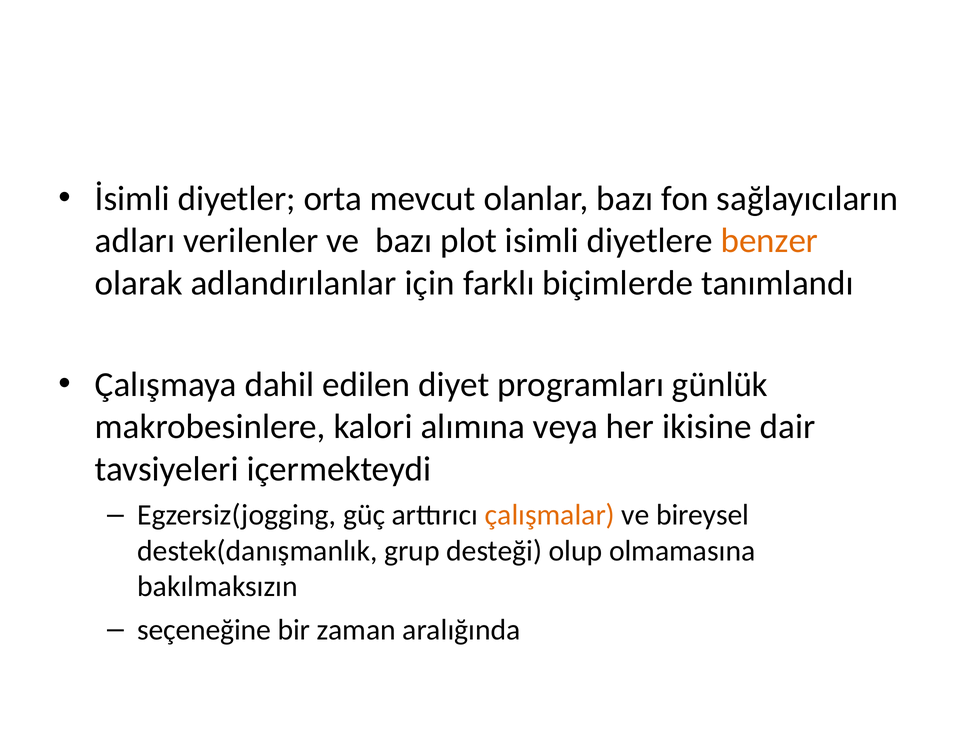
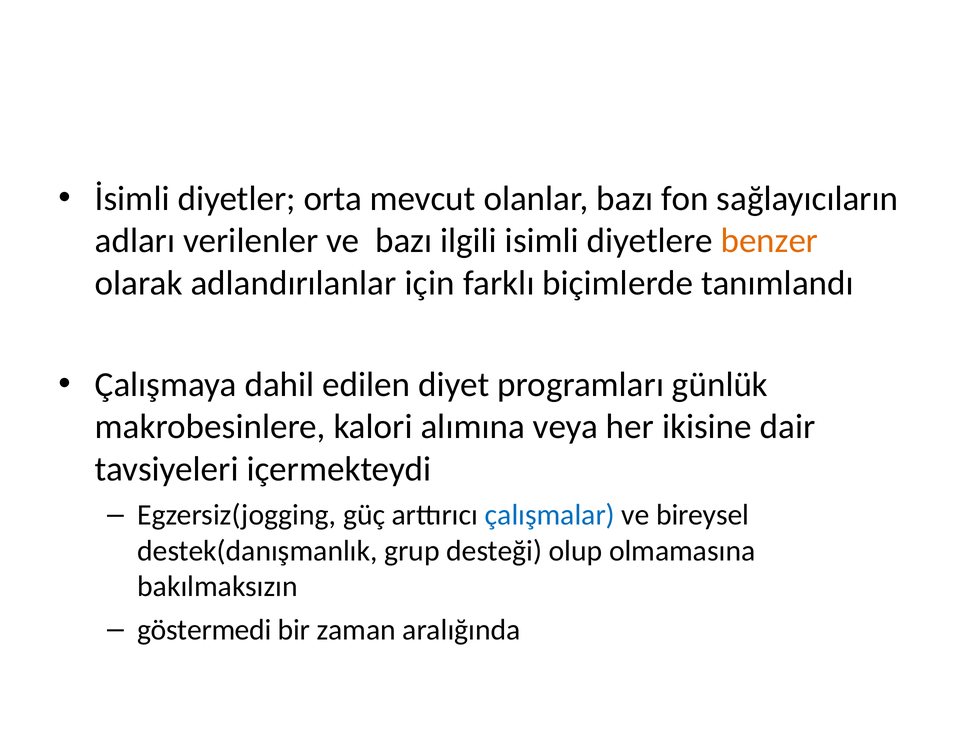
plot: plot -> ilgili (469, 241)
çalışmalar colour: orange -> blue (550, 515)
seçeneğine: seçeneğine -> göstermedi (204, 629)
